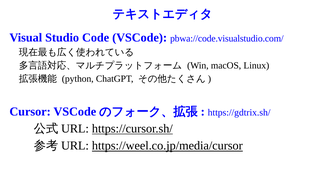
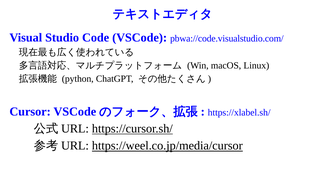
https://gdtrix.sh/: https://gdtrix.sh/ -> https://xlabel.sh/ (239, 112)
